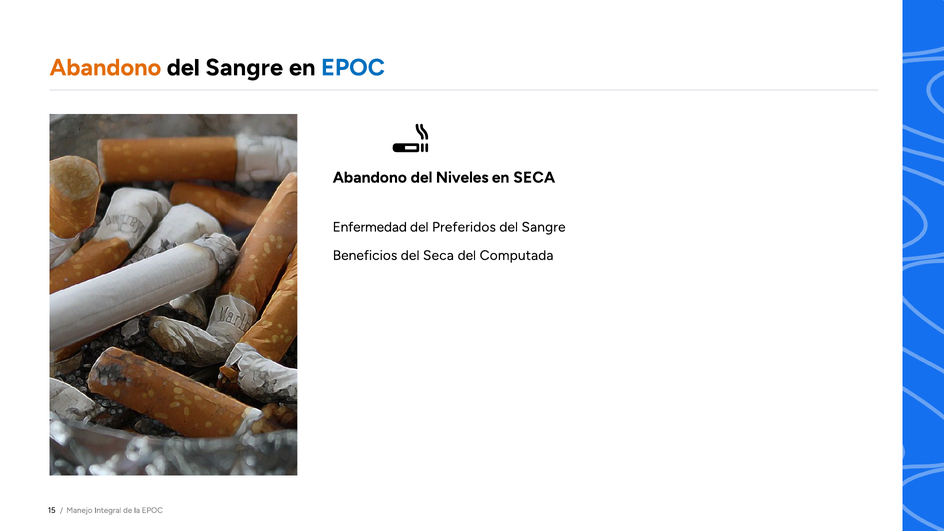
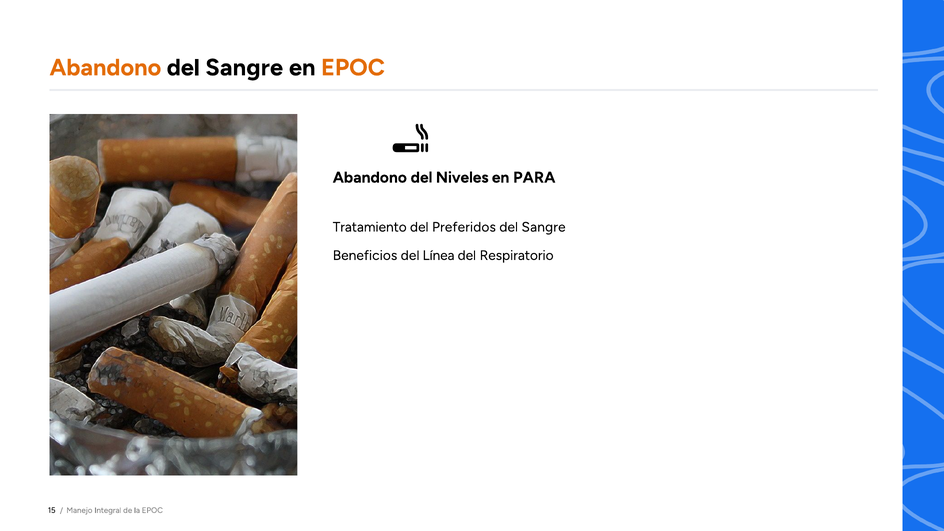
EPOC colour: blue -> orange (353, 68)
en SECA: SECA -> PARA (534, 177)
Enfermedad: Enfermedad -> Tratamiento (370, 227)
del Seca: Seca -> Línea (439, 255)
Computada: Computada -> Respiratorio (517, 255)
